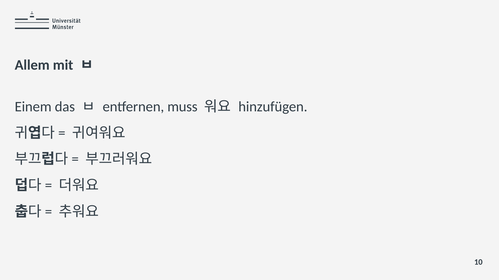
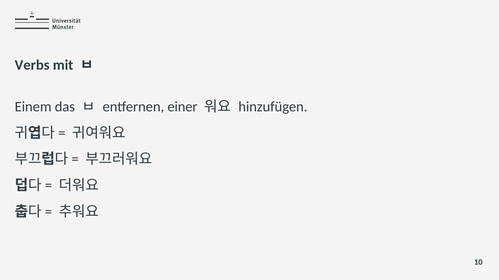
Allem: Allem -> Verbs (32, 65)
muss: muss -> einer (182, 107)
